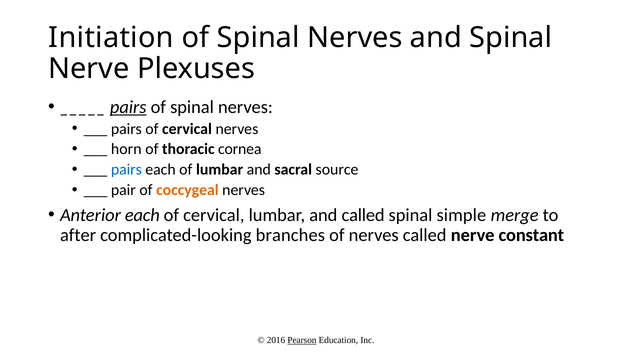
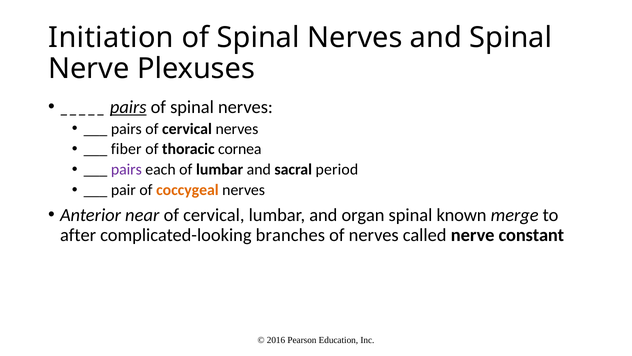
horn: horn -> fiber (126, 149)
pairs colour: blue -> purple (126, 169)
source: source -> period (337, 169)
Anterior each: each -> near (142, 215)
and called: called -> organ (363, 215)
simple: simple -> known (462, 215)
Pearson underline: present -> none (302, 340)
